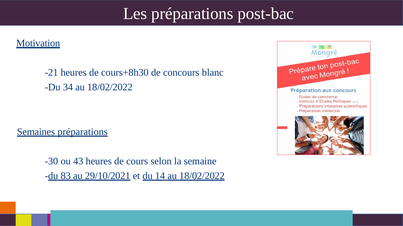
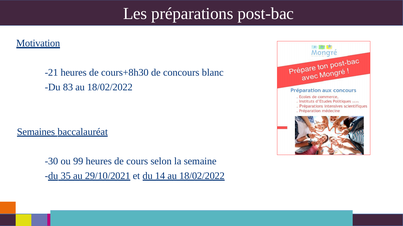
34: 34 -> 83 (68, 88)
Semaines préparations: préparations -> baccalauréat (83, 132)
43: 43 -> 99 (78, 162)
83: 83 -> 35 (66, 176)
